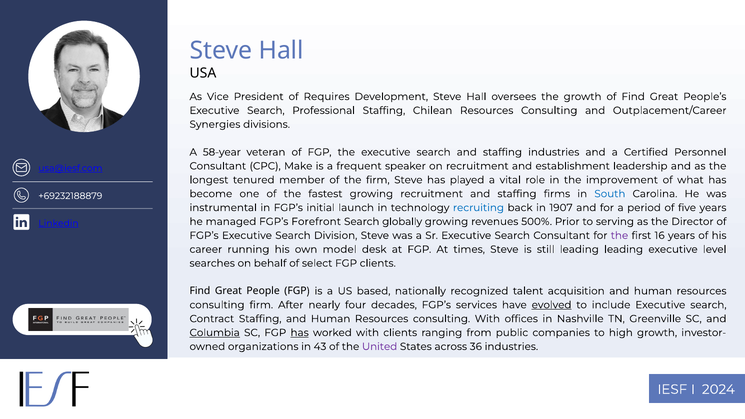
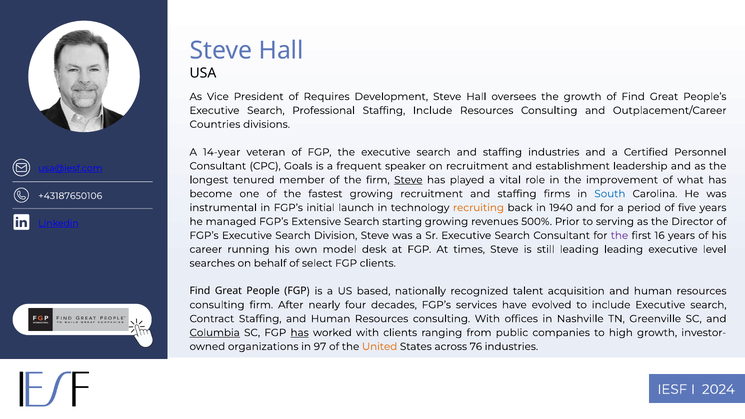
Staffing Chilean: Chilean -> Include (433, 111)
Synergies: Synergies -> Countries (215, 124)
58-year: 58-year -> 14-year (222, 152)
Make: Make -> Goals (298, 166)
Steve underline: none -> present (408, 180)
+69232188879: +69232188879 -> +43187650106 (70, 196)
recruiting colour: blue -> orange (478, 208)
1907: 1907 -> 1940 (561, 208)
Forefront: Forefront -> Extensive (316, 222)
globally: globally -> starting (402, 222)
evolved underline: present -> none (552, 305)
43: 43 -> 97 (320, 347)
United colour: purple -> orange (380, 347)
36: 36 -> 76 (476, 347)
